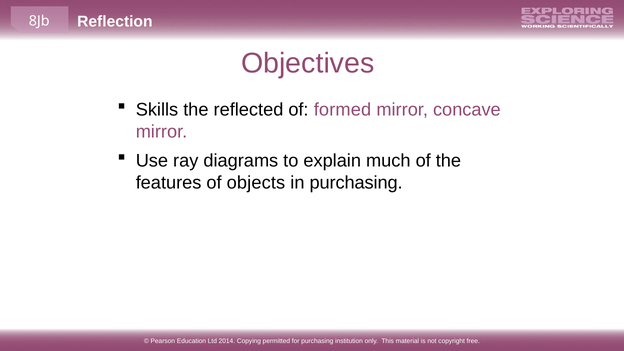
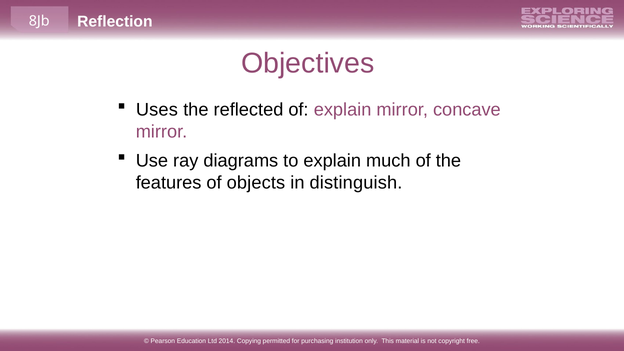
Skills: Skills -> Uses (157, 110)
of formed: formed -> explain (343, 110)
in purchasing: purchasing -> distinguish (356, 183)
